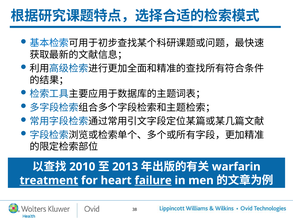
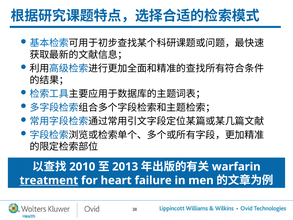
failure underline: present -> none (153, 180)
